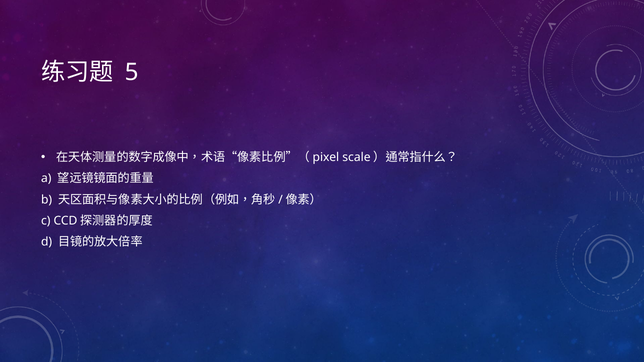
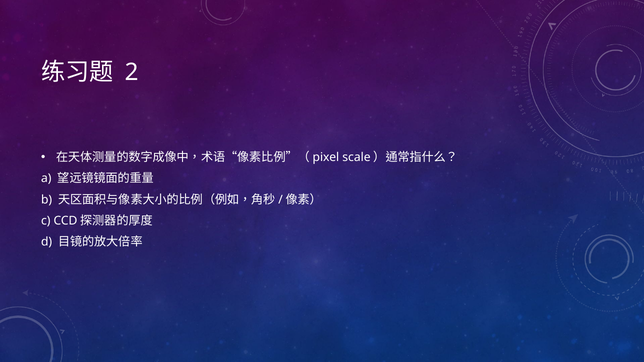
5: 5 -> 2 (132, 72)
